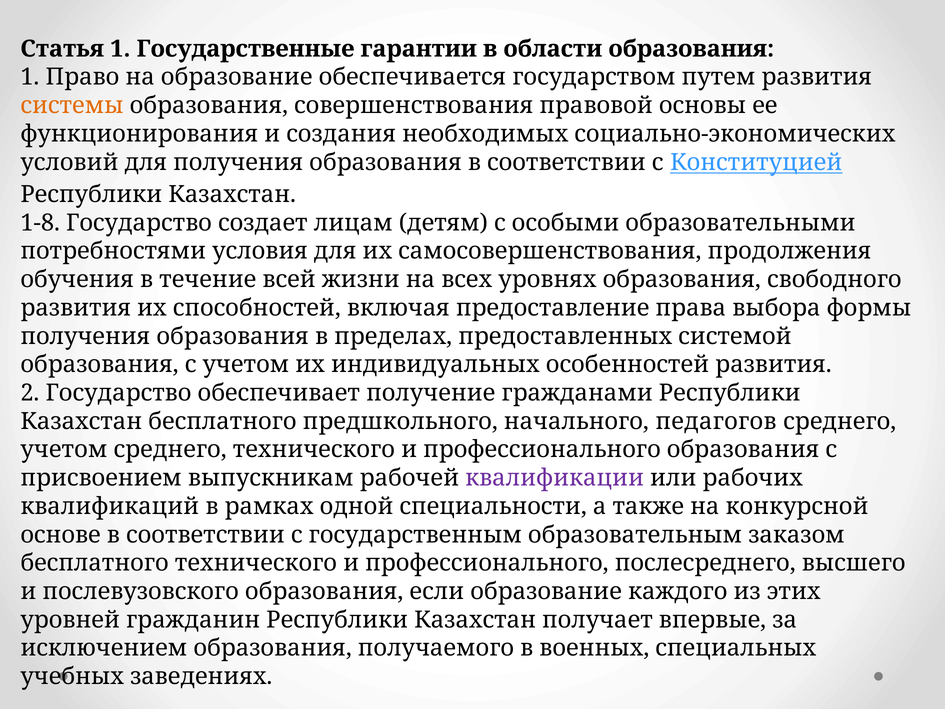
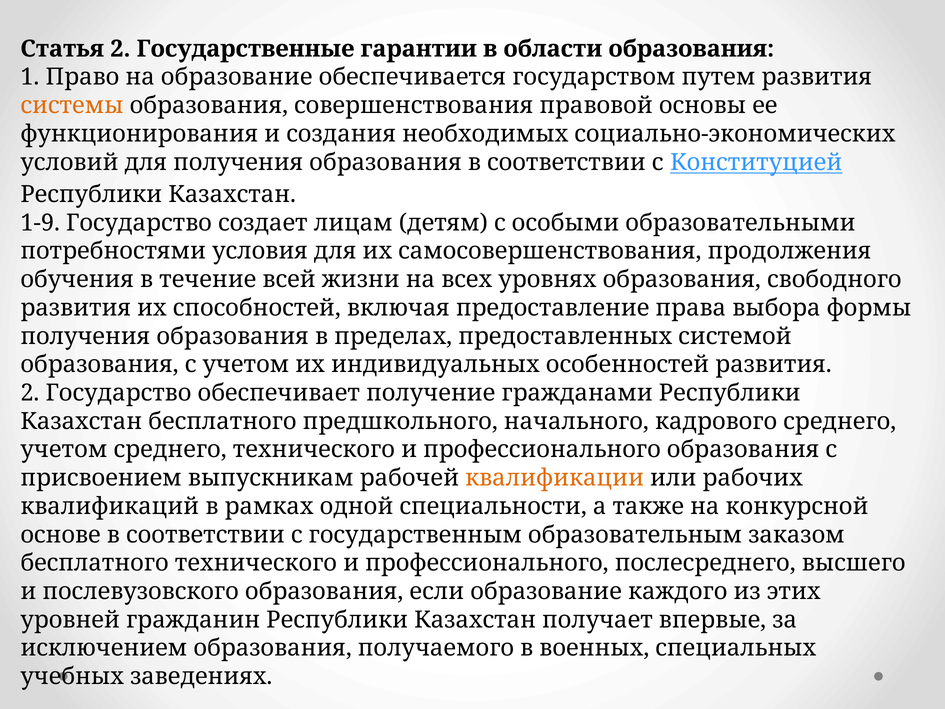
Статья 1: 1 -> 2 (120, 49)
1-8: 1-8 -> 1-9 (40, 223)
педагогов: педагогов -> кадрового (716, 421)
квалификации colour: purple -> orange (555, 478)
